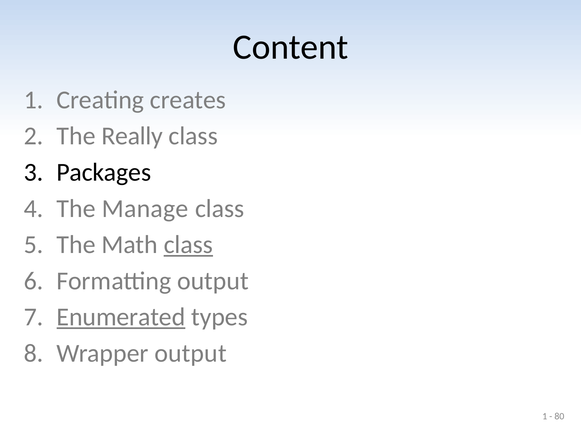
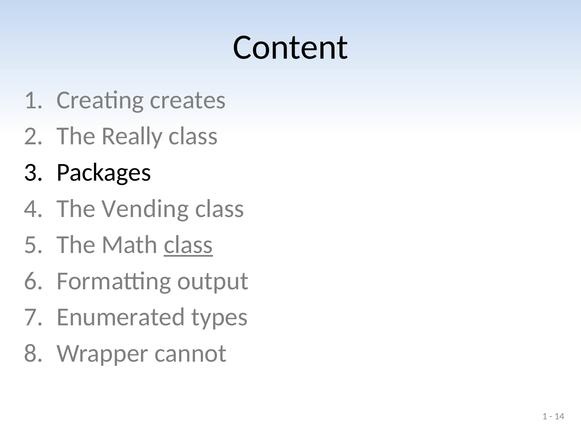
Manage: Manage -> Vending (145, 208)
Enumerated underline: present -> none (121, 317)
Wrapper output: output -> cannot (191, 353)
80: 80 -> 14 (559, 416)
